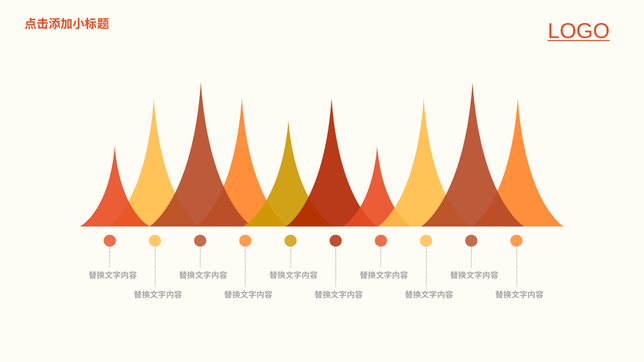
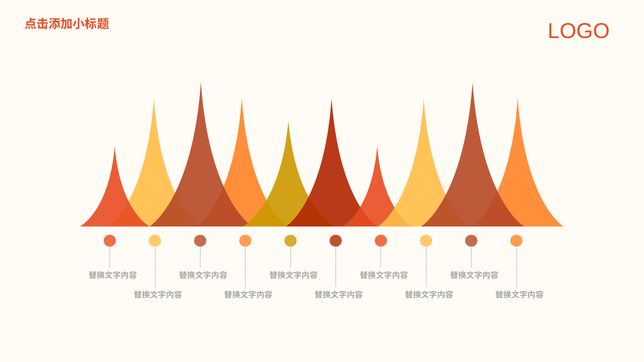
LOGO underline: present -> none (579, 31)
